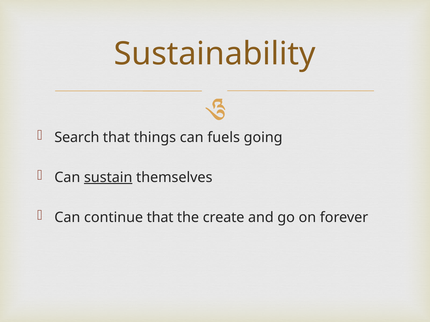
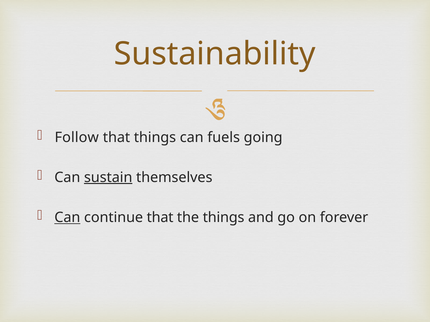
Search: Search -> Follow (77, 138)
Can underline: none -> present (67, 218)
the create: create -> things (224, 218)
